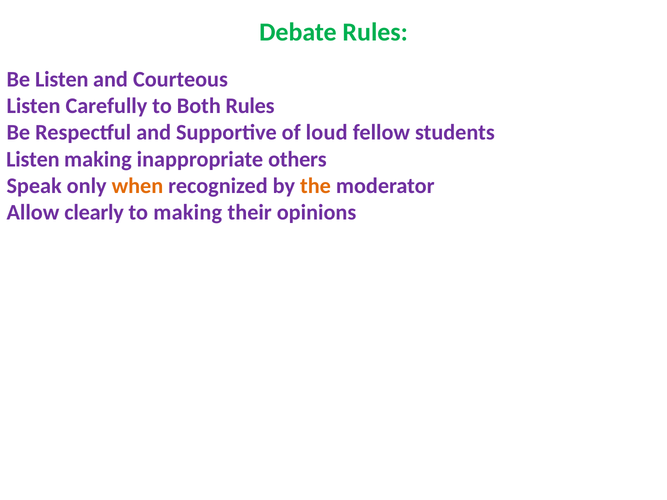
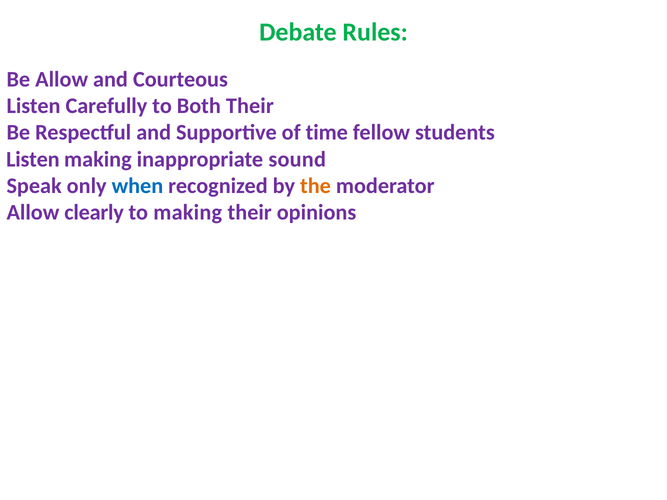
Be Listen: Listen -> Allow (62, 79)
Both Rules: Rules -> Their (250, 106)
loud: loud -> time (327, 133)
others: others -> sound (297, 159)
when colour: orange -> blue (137, 186)
